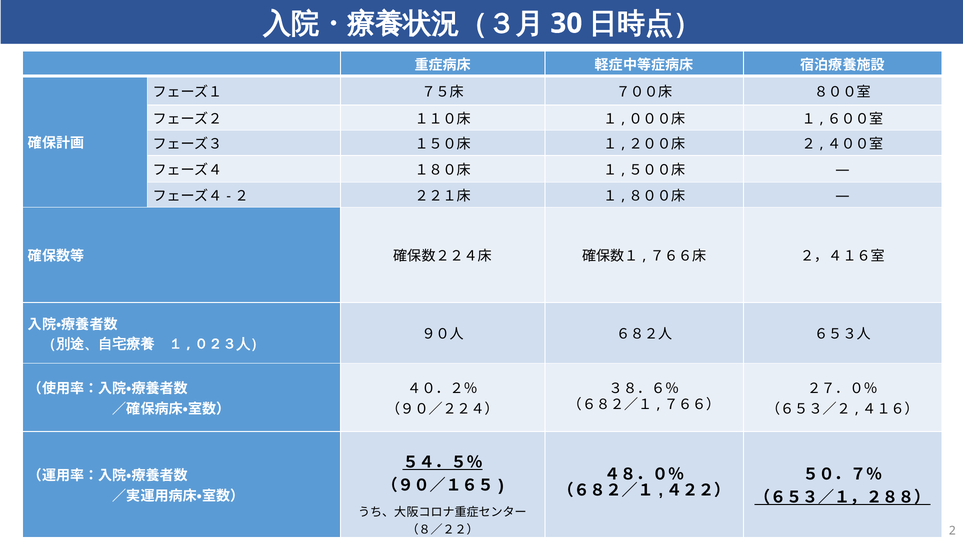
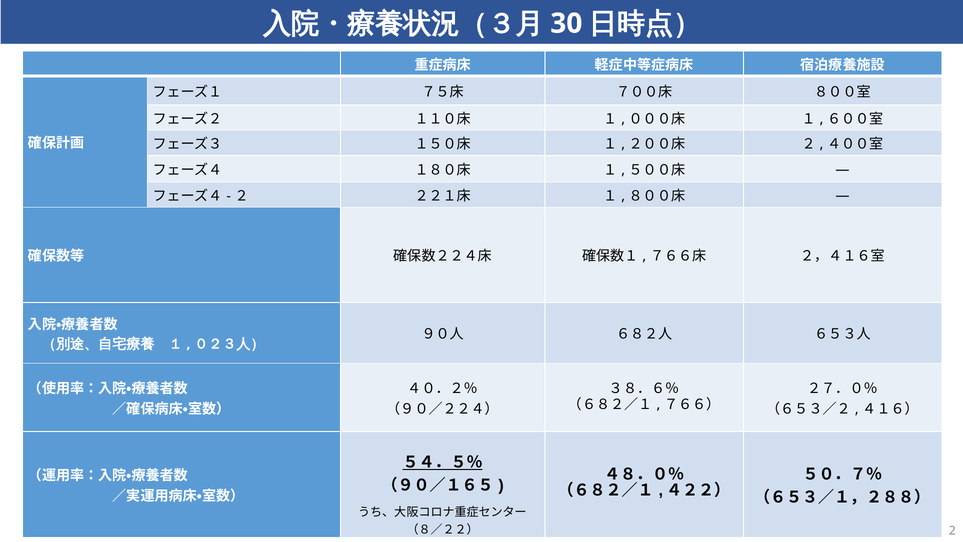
（６５３／１，２８８） underline: present -> none (842, 497)
